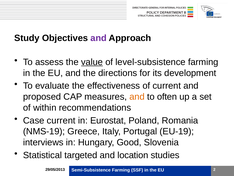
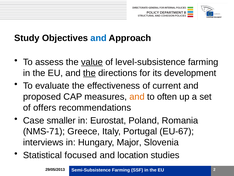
and colour: purple -> blue (99, 38)
the underline: none -> present (89, 73)
within: within -> offers (45, 107)
Case current: current -> smaller (61, 120)
NMS-19: NMS-19 -> NMS-71 (44, 131)
EU-19: EU-19 -> EU-67 (177, 131)
Good: Good -> Major (129, 142)
targeted: targeted -> focused (81, 155)
